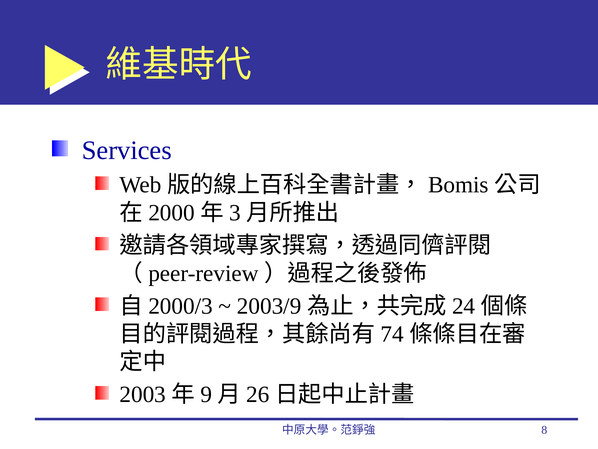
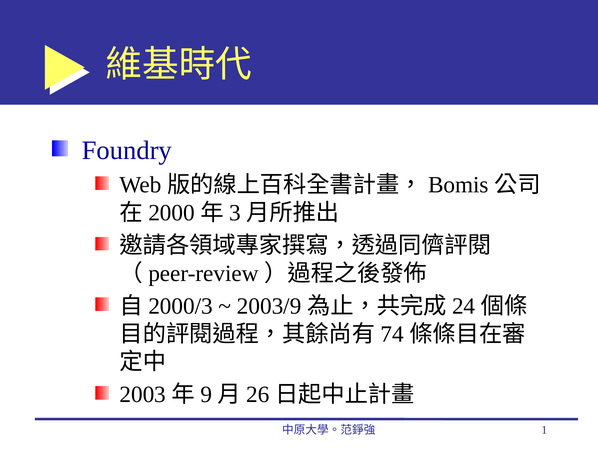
Services: Services -> Foundry (127, 150)
8: 8 -> 1 (544, 429)
